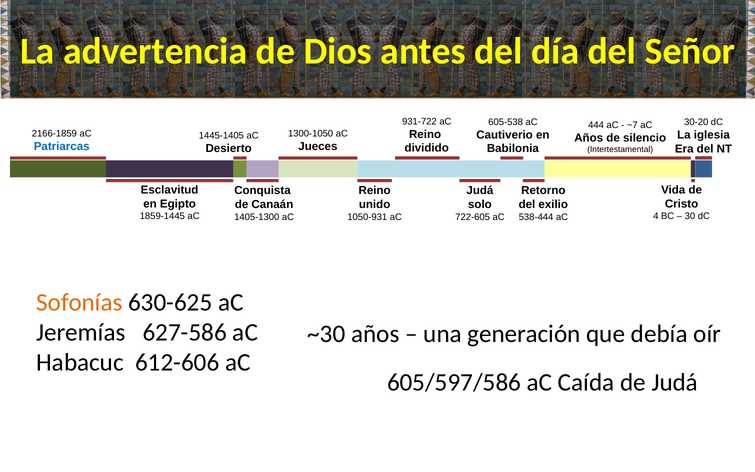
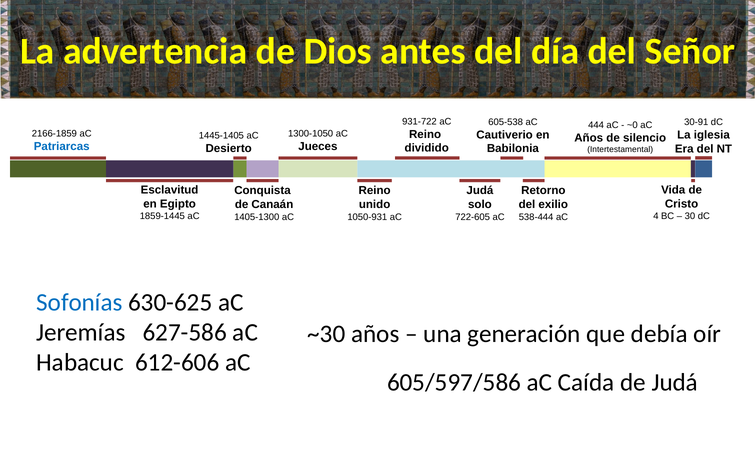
30-20: 30-20 -> 30-91 (696, 122)
~7: ~7 -> ~0 (632, 125)
Sofonías colour: orange -> blue (79, 302)
